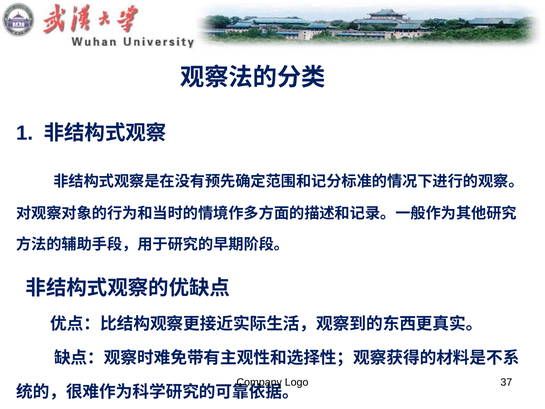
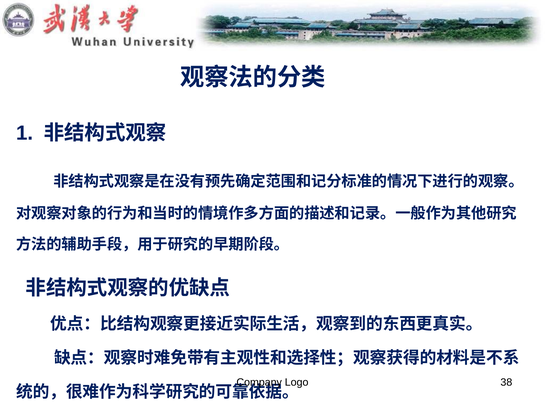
37: 37 -> 38 (506, 382)
